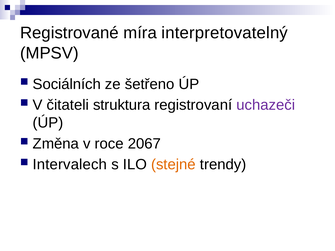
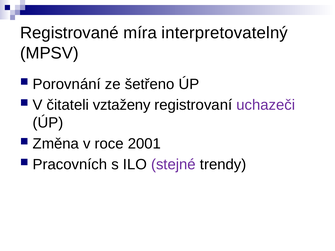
Sociálních: Sociálních -> Porovnání (67, 84)
struktura: struktura -> vztaženy (122, 105)
2067: 2067 -> 2001 (144, 144)
Intervalech: Intervalech -> Pracovních (70, 165)
stejné colour: orange -> purple (173, 165)
